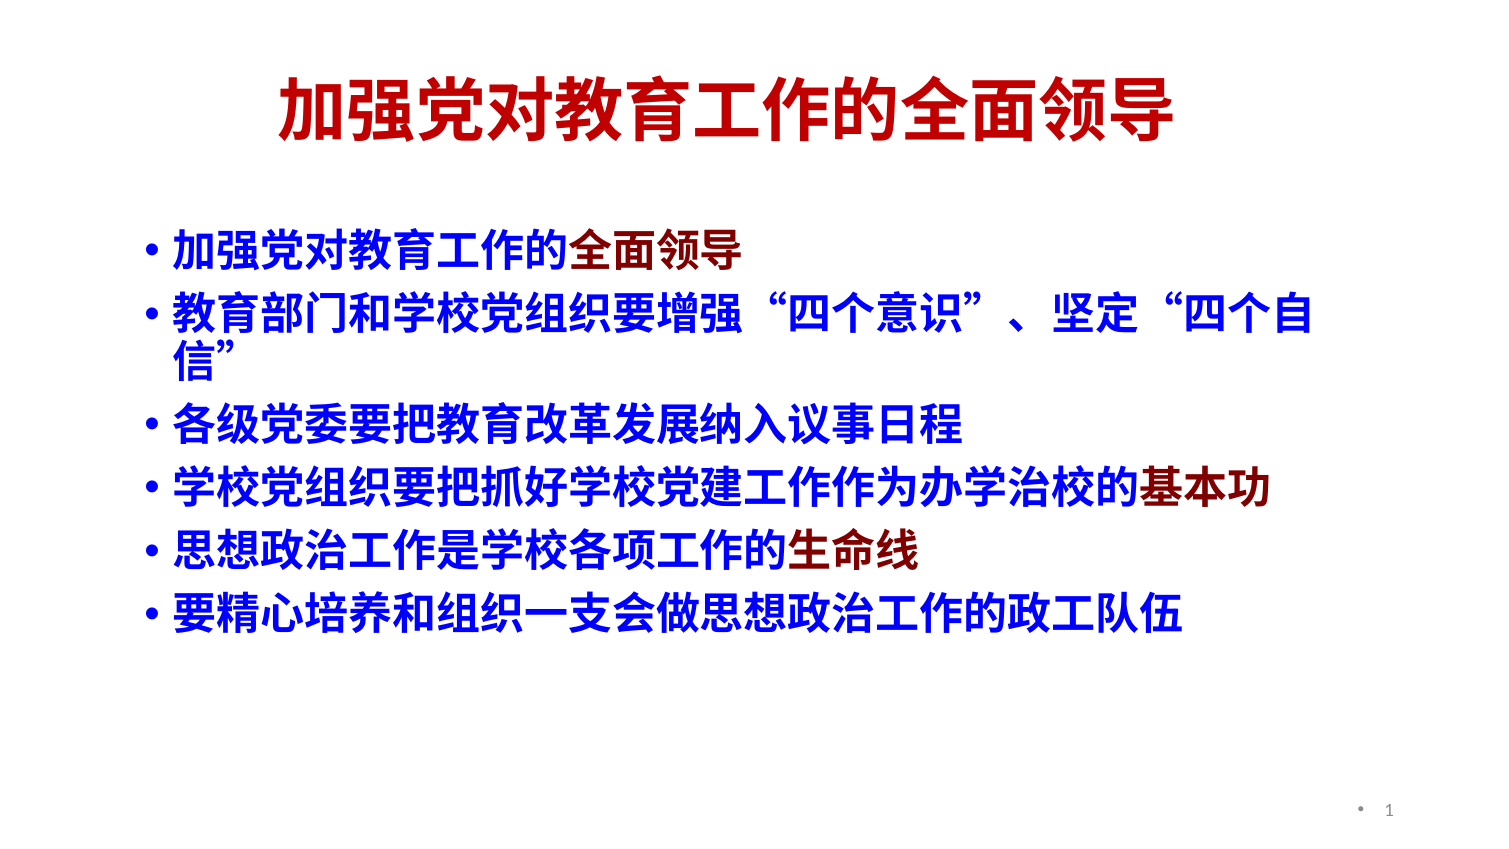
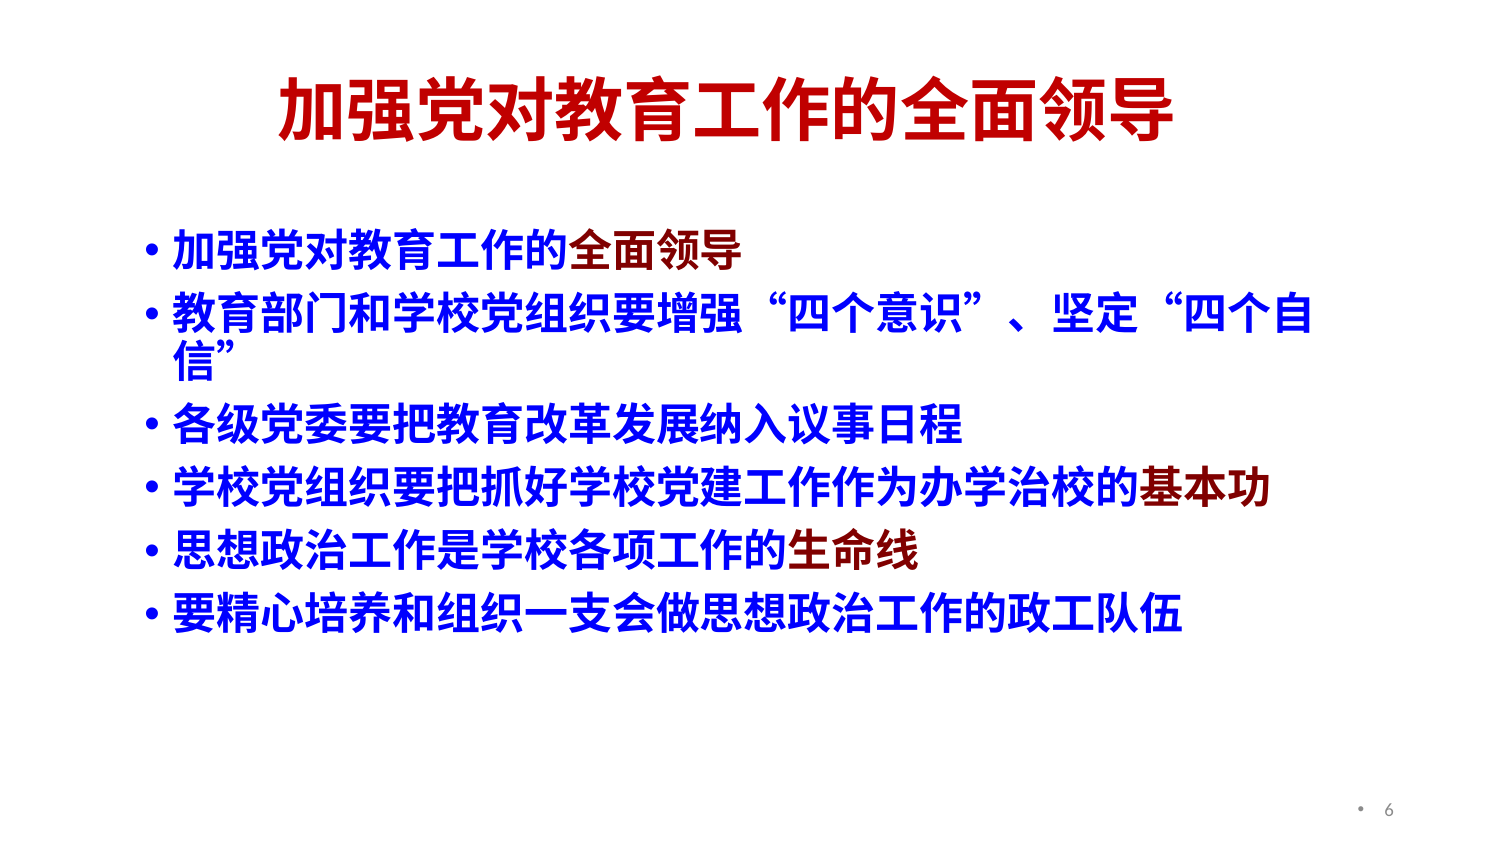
1: 1 -> 6 (1389, 810)
